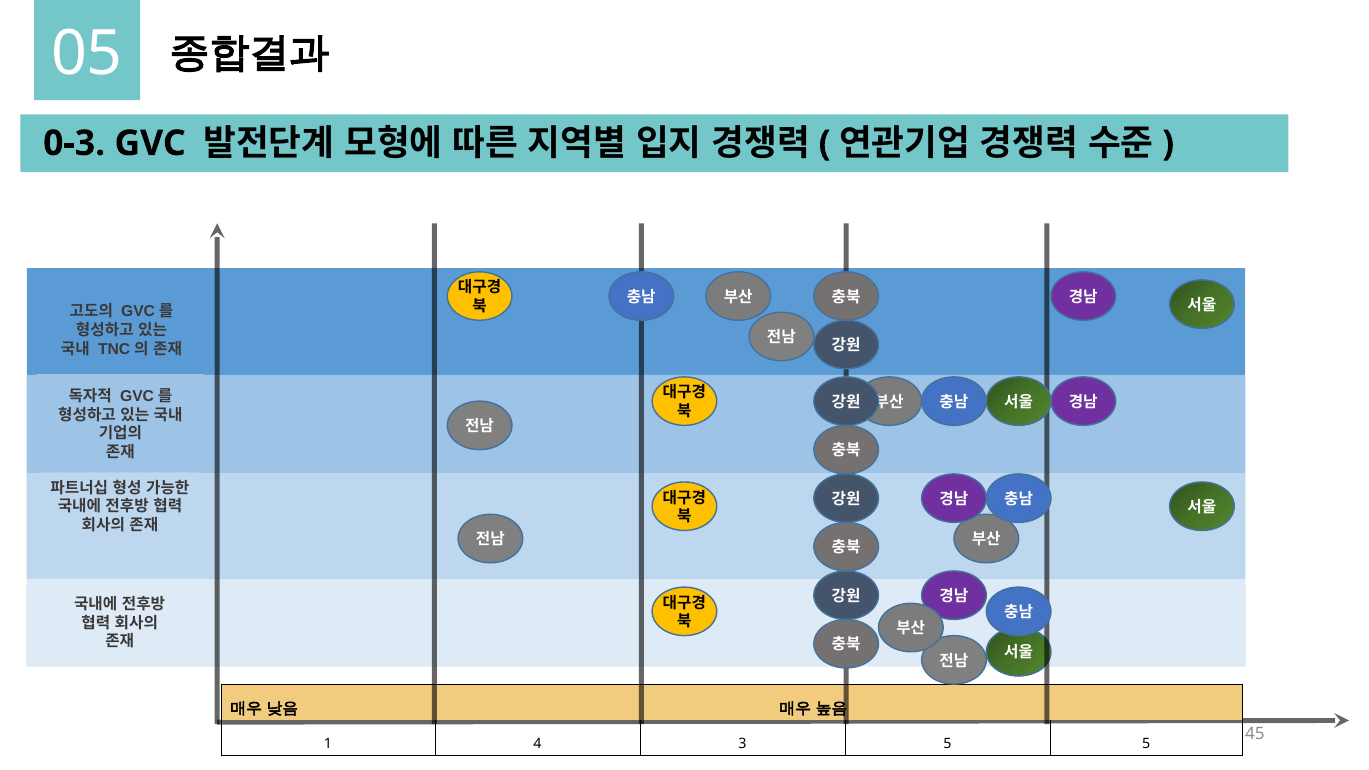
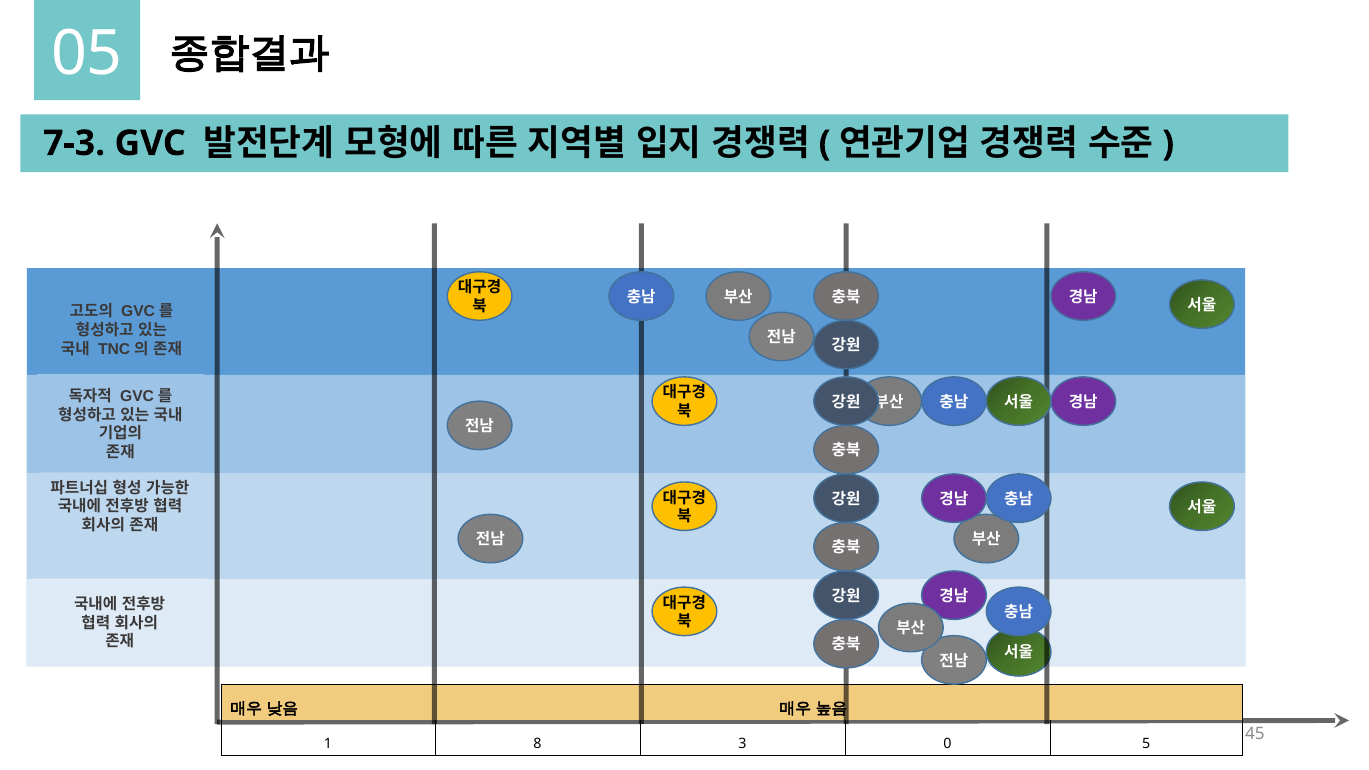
0-3: 0-3 -> 7-3 (74, 143)
4: 4 -> 8 (537, 744)
3 5: 5 -> 0 (947, 744)
